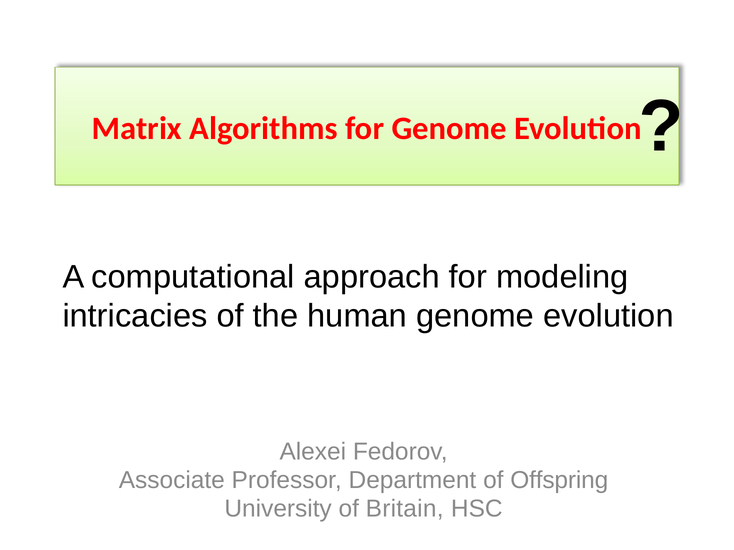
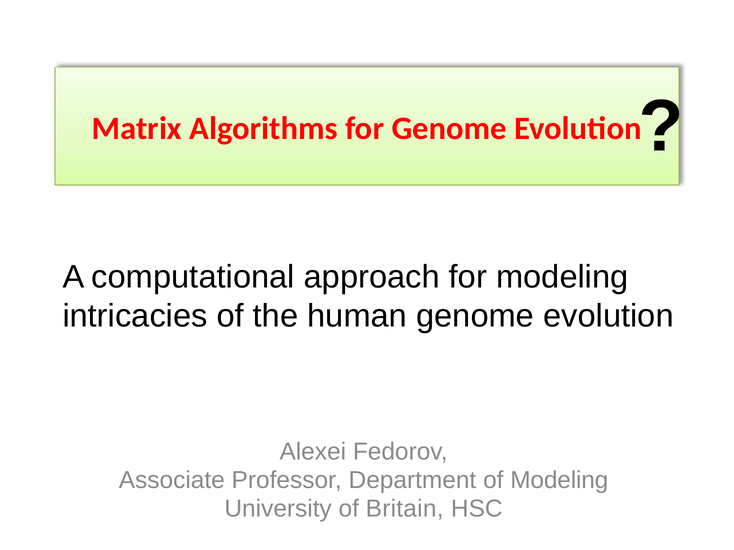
of Offspring: Offspring -> Modeling (559, 481)
